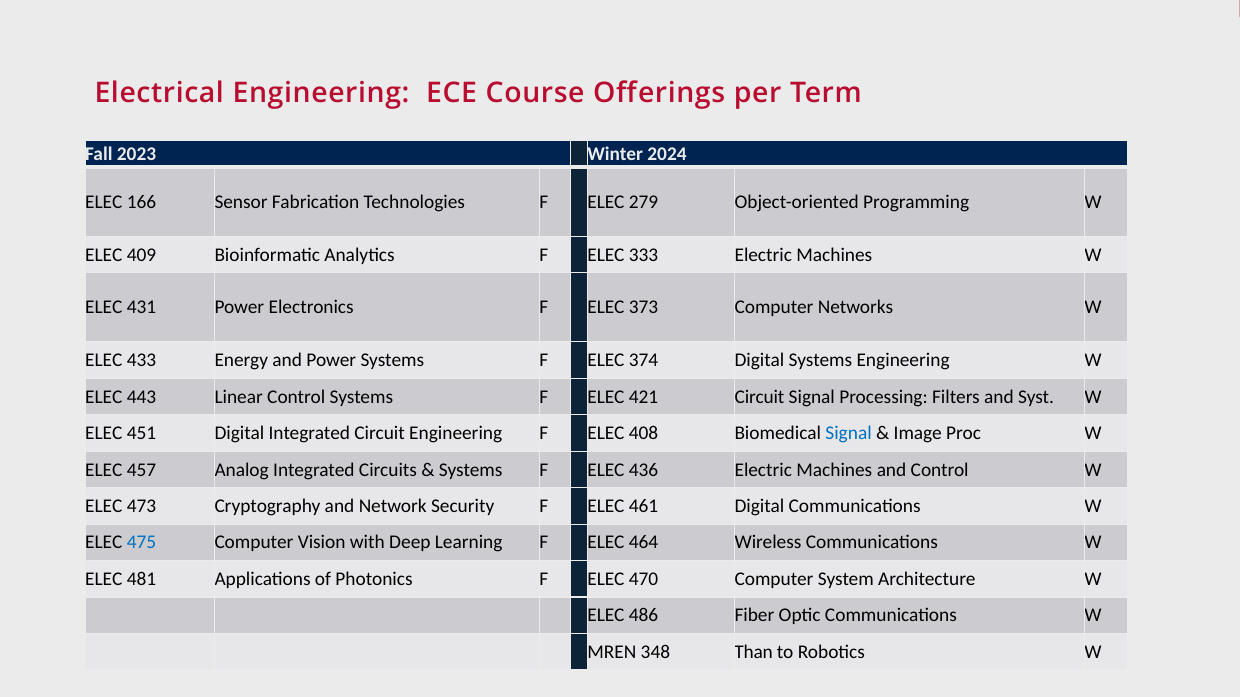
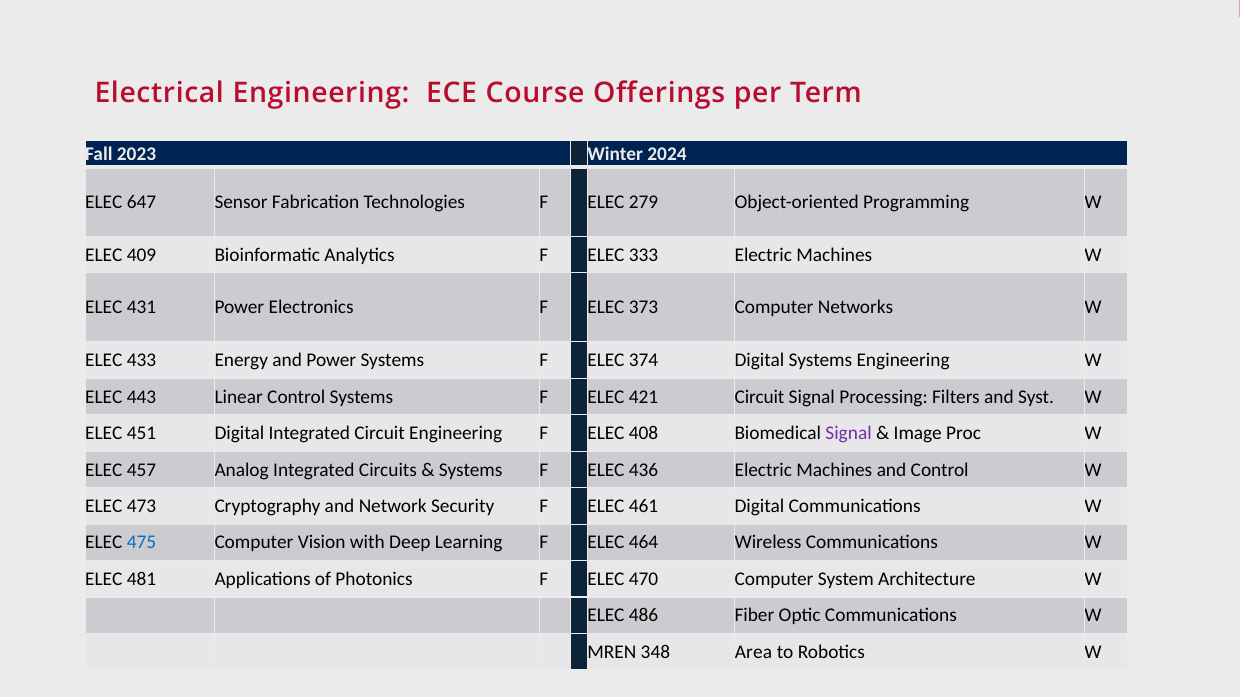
166: 166 -> 647 (141, 202)
Signal colour: blue -> purple (849, 434)
Than: Than -> Area (753, 652)
